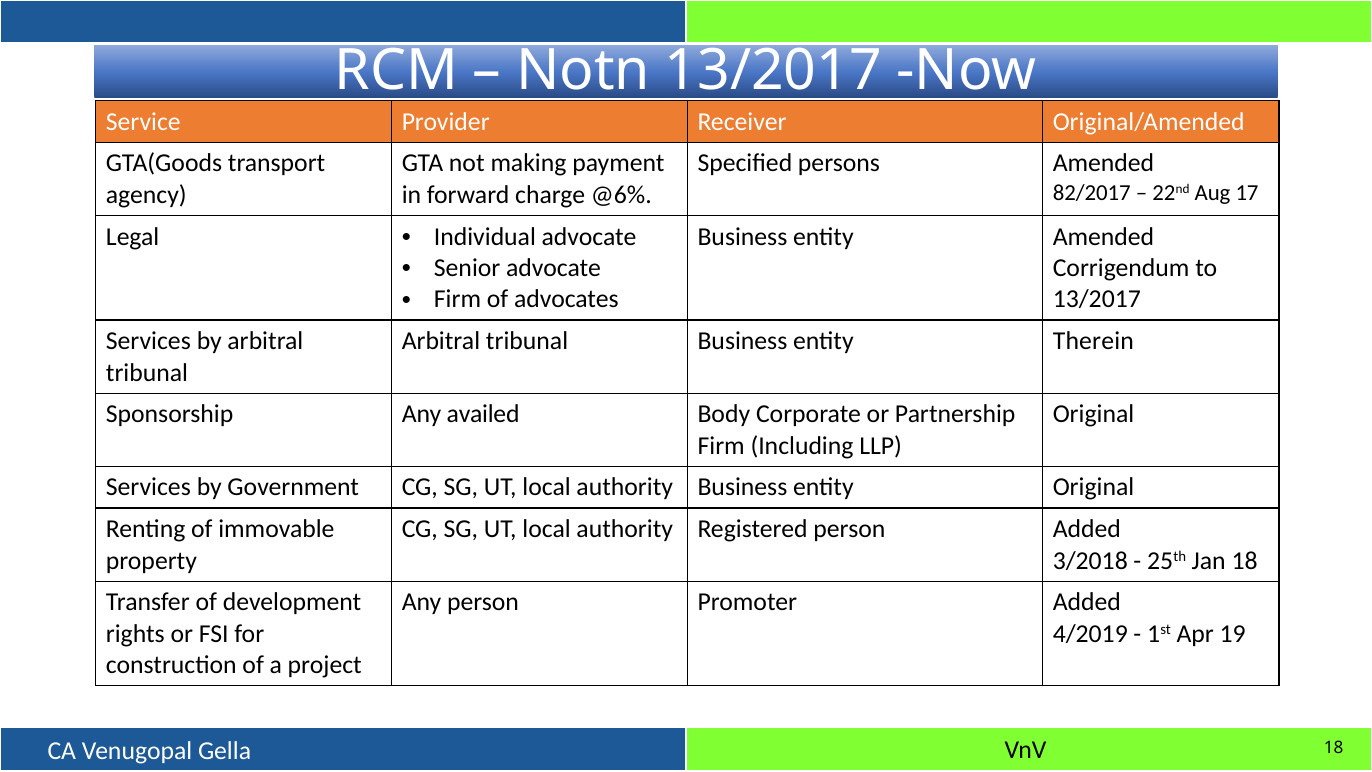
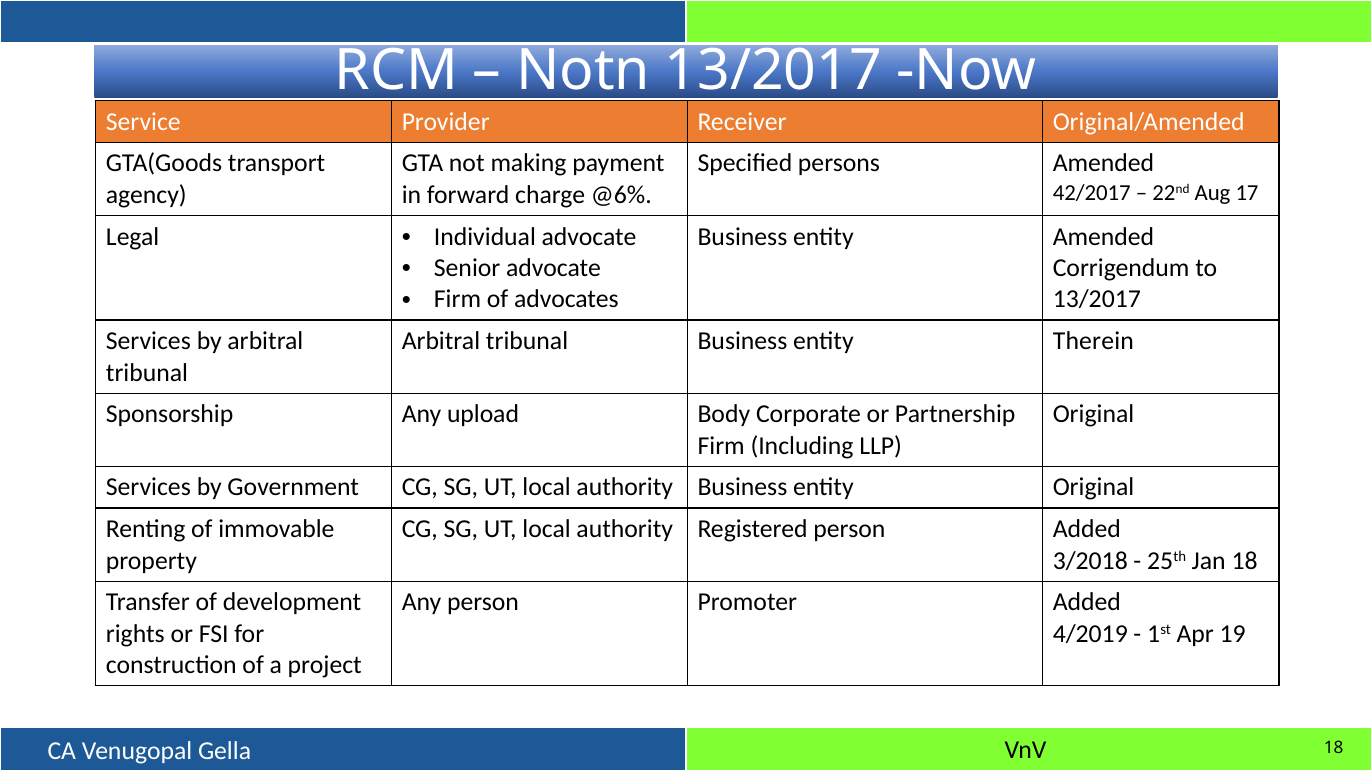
82/2017: 82/2017 -> 42/2017 (1092, 193)
availed: availed -> upload (483, 414)
